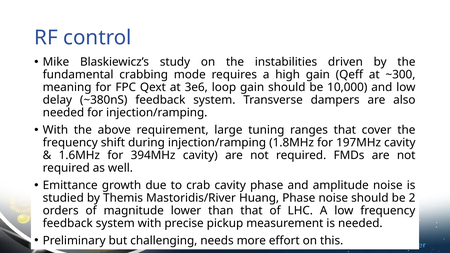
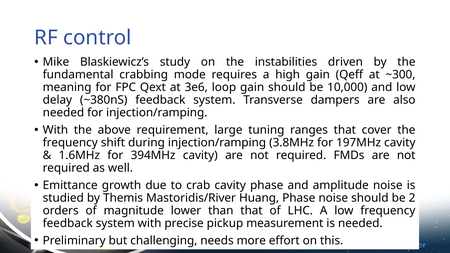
1.8MHz: 1.8MHz -> 3.8MHz (292, 143)
